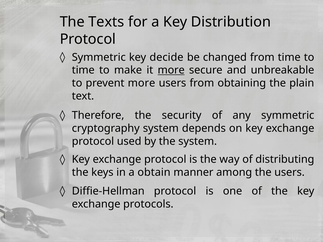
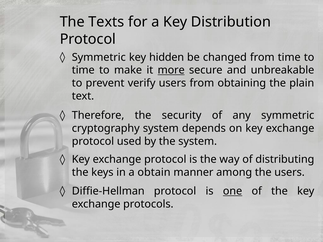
decide: decide -> hidden (167, 57)
prevent more: more -> verify (142, 83)
one underline: none -> present (233, 191)
